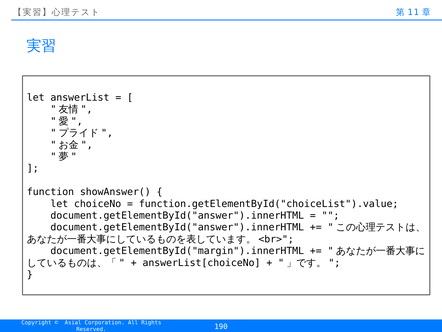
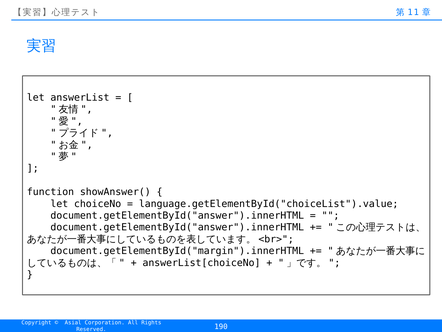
function.getElementById("choiceList").value: function.getElementById("choiceList").value -> language.getElementById("choiceList").value (269, 203)
